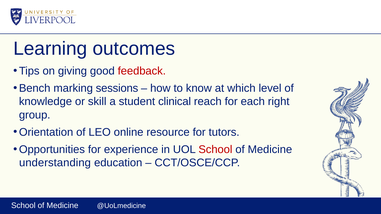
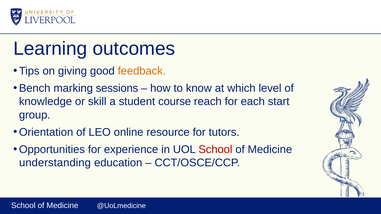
feedback colour: red -> orange (142, 71)
clinical: clinical -> course (175, 102)
right: right -> start (279, 102)
